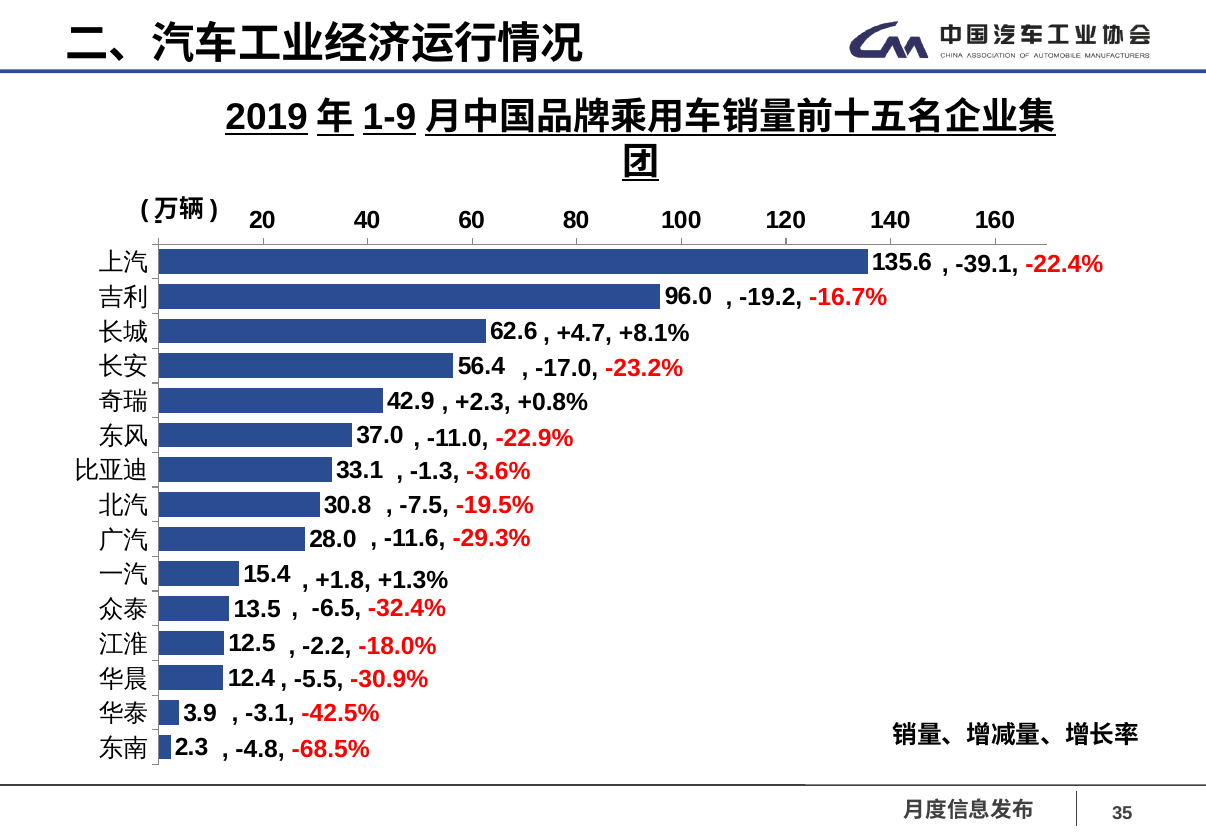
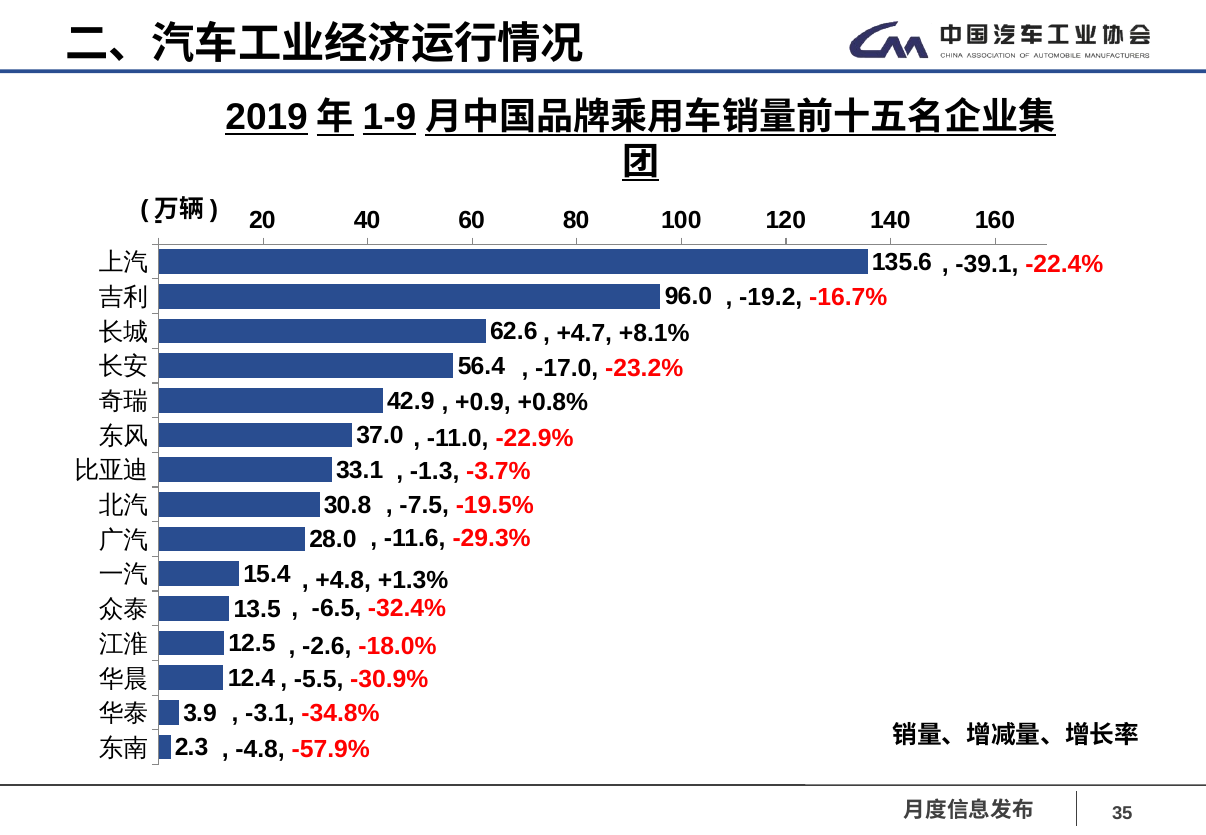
+2.3: +2.3 -> +0.9 (483, 402)
-3.6%: -3.6% -> -3.7% (498, 471)
+1.8: +1.8 -> +4.8 (343, 580)
-2.2: -2.2 -> -2.6 (327, 646)
-42.5%: -42.5% -> -34.8% (341, 713)
-68.5%: -68.5% -> -57.9% (331, 749)
